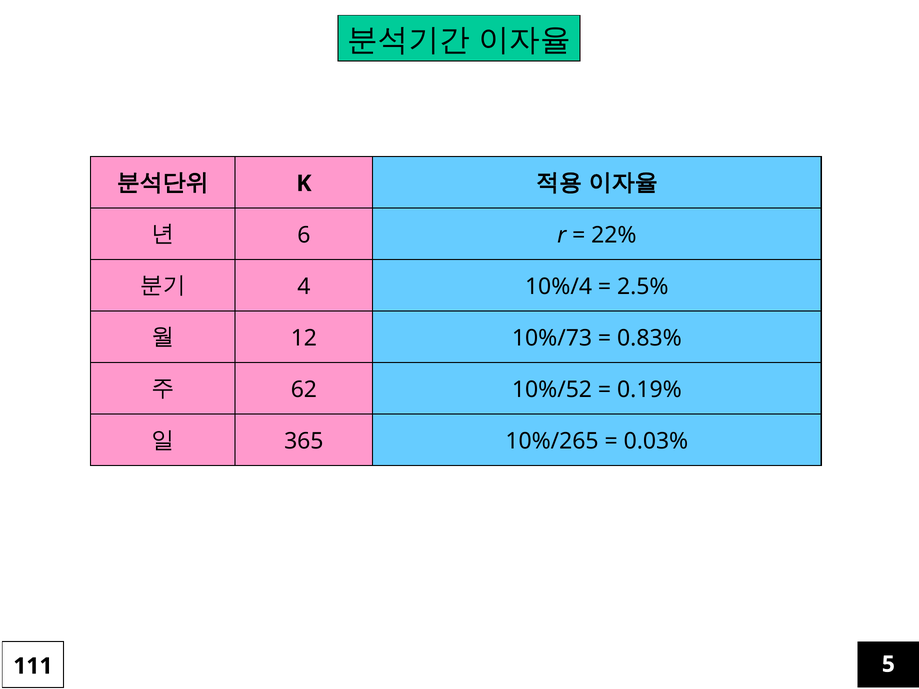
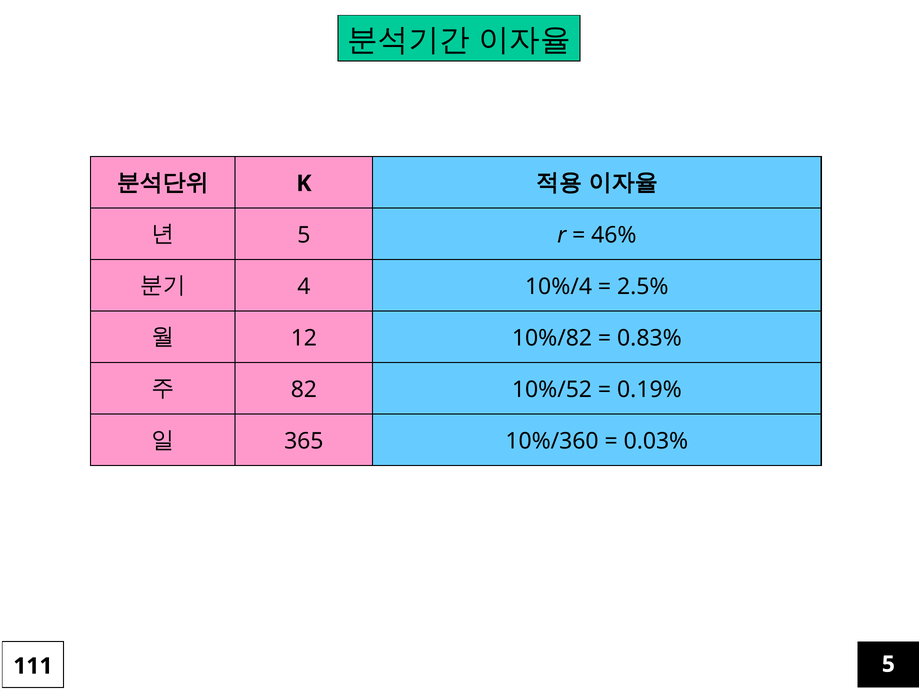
6: 6 -> 5 (304, 235)
22%: 22% -> 46% (614, 235)
10%/73: 10%/73 -> 10%/82 (552, 338)
62: 62 -> 82 (304, 390)
10%/265: 10%/265 -> 10%/360 (552, 441)
